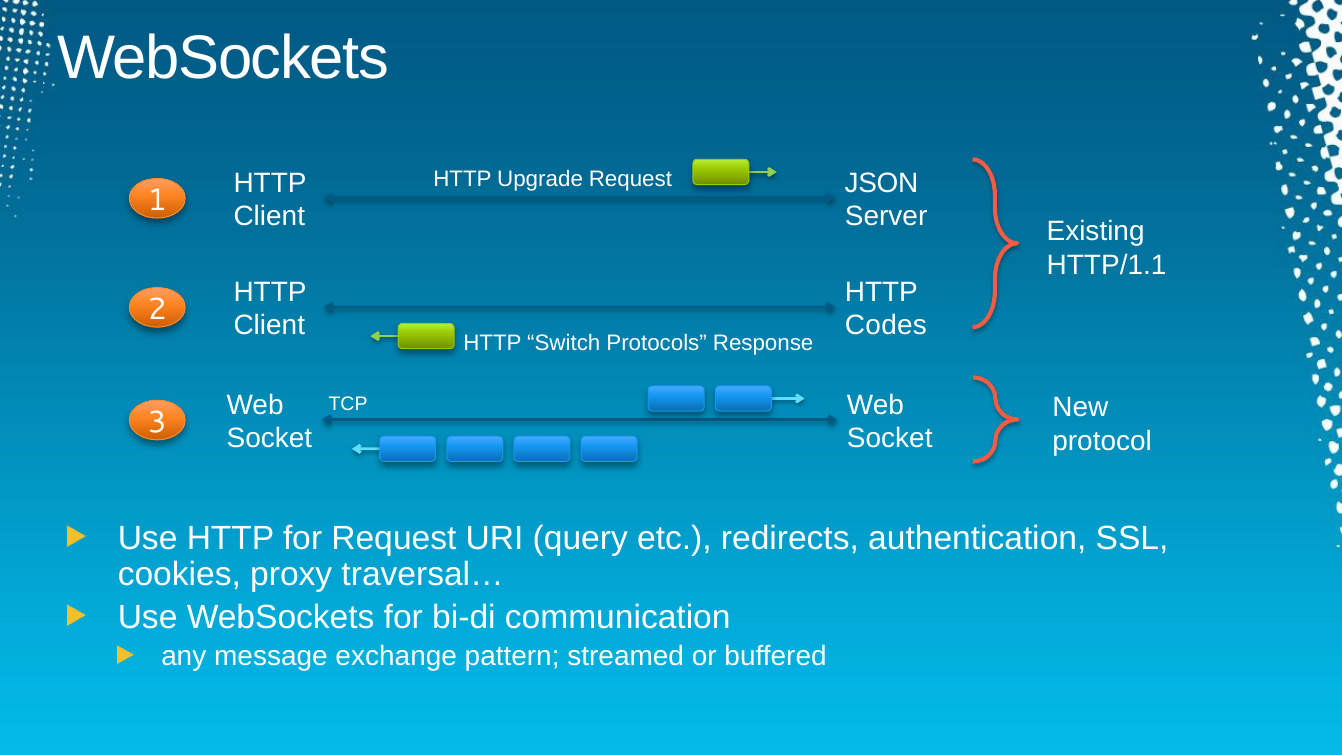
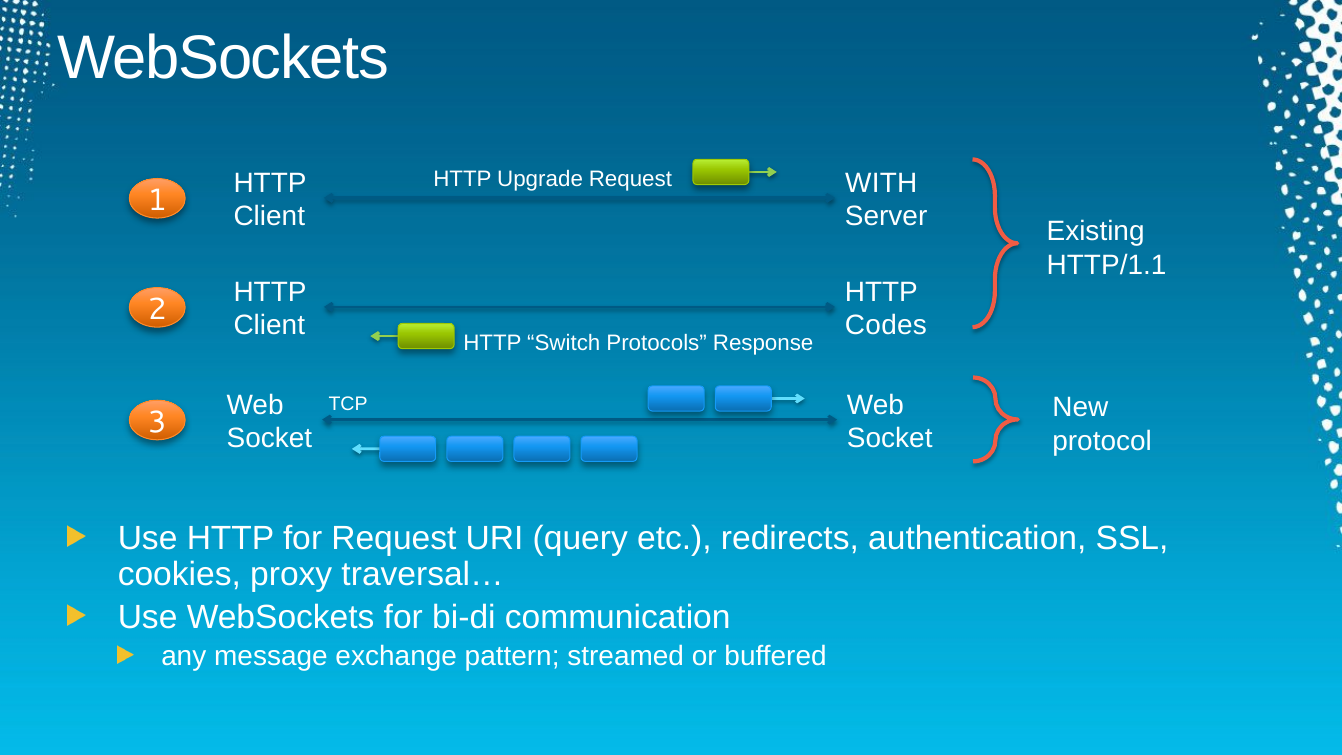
JSON: JSON -> WITH (881, 183)
